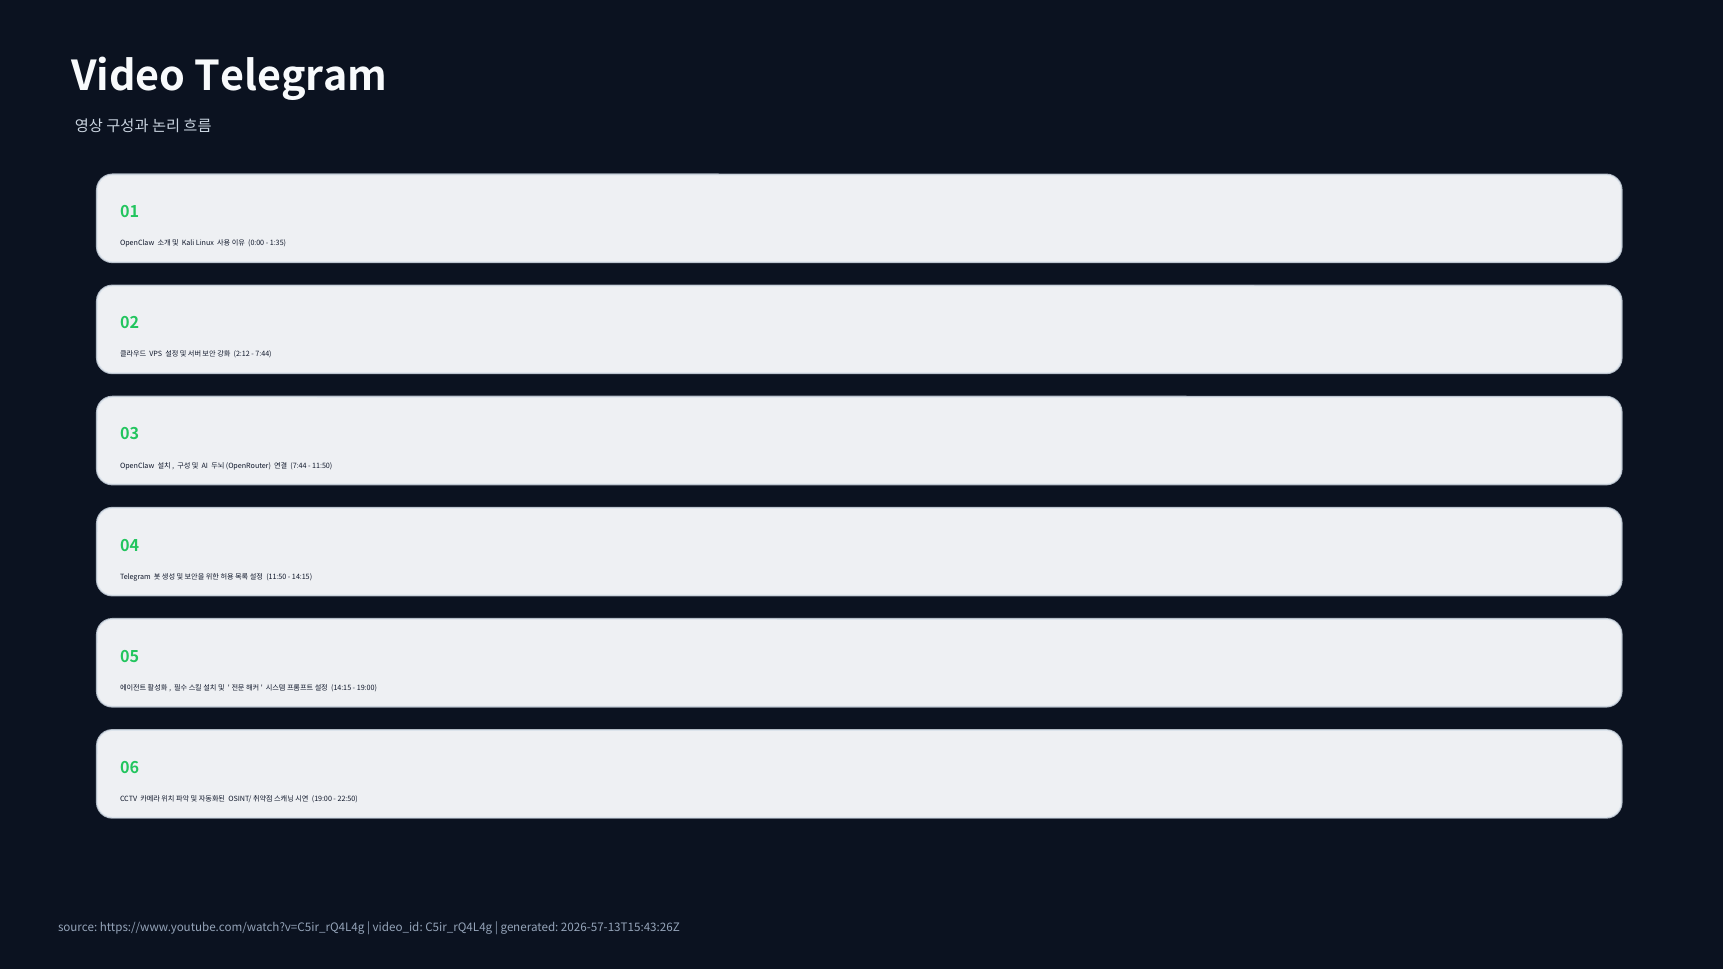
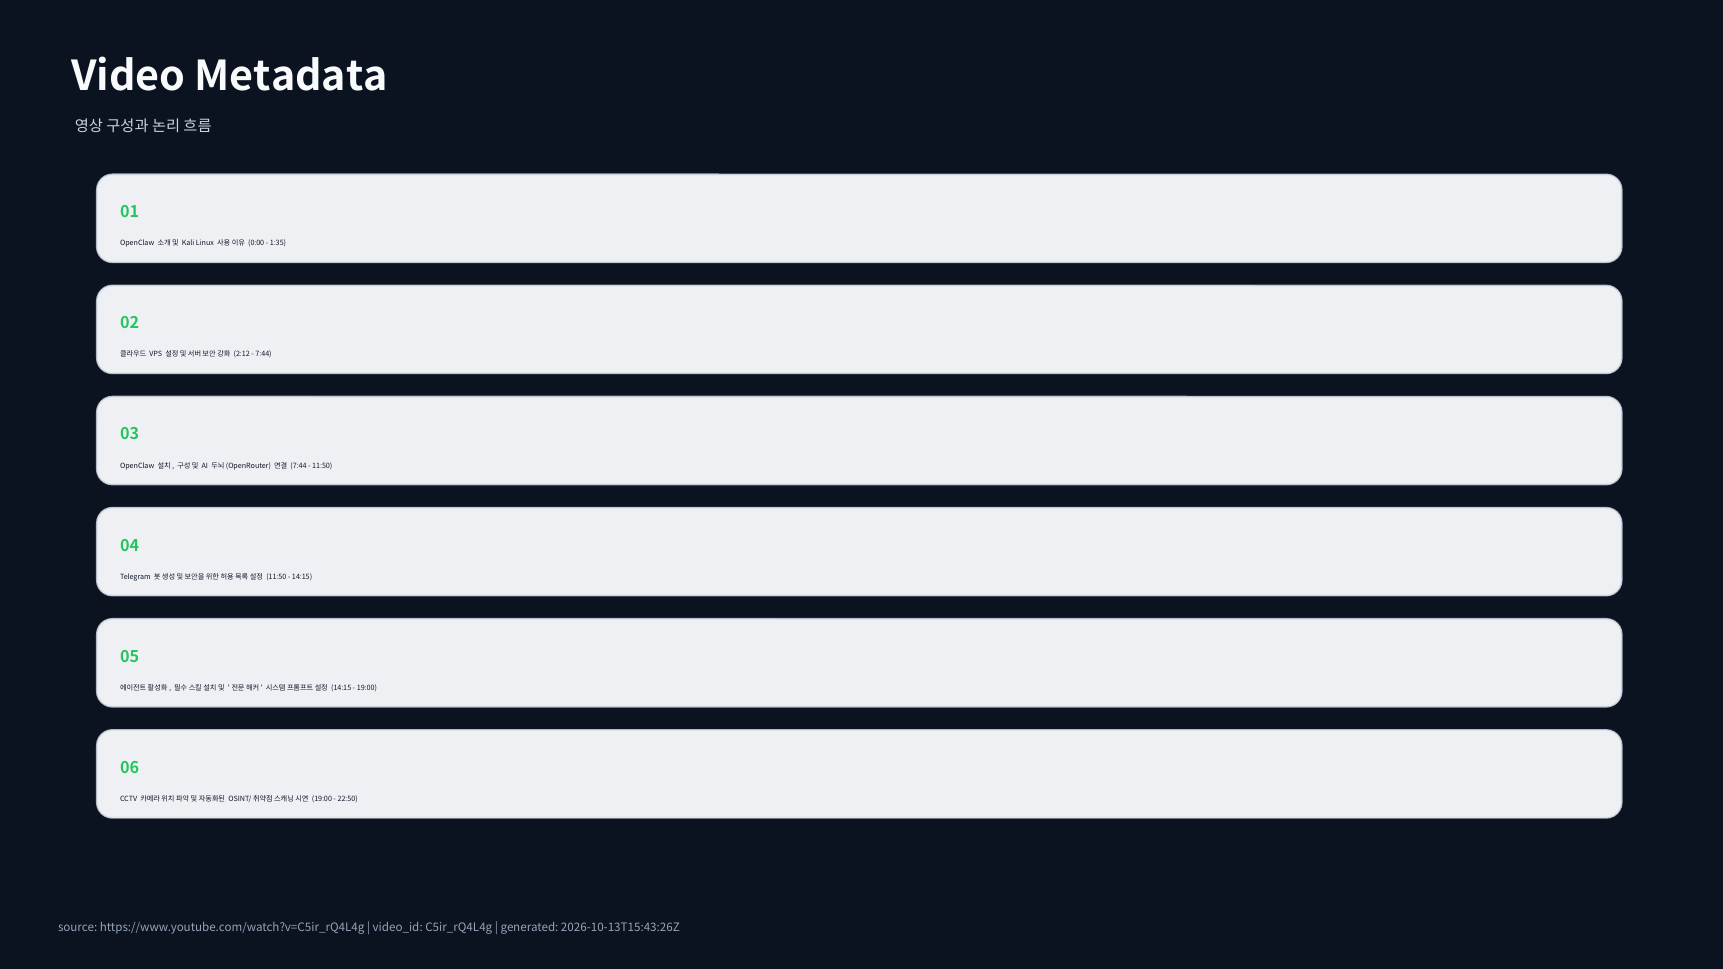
Video Telegram: Telegram -> Metadata (291, 77)
2026-57-13T15:43:26Z: 2026-57-13T15:43:26Z -> 2026-10-13T15:43:26Z (620, 928)
